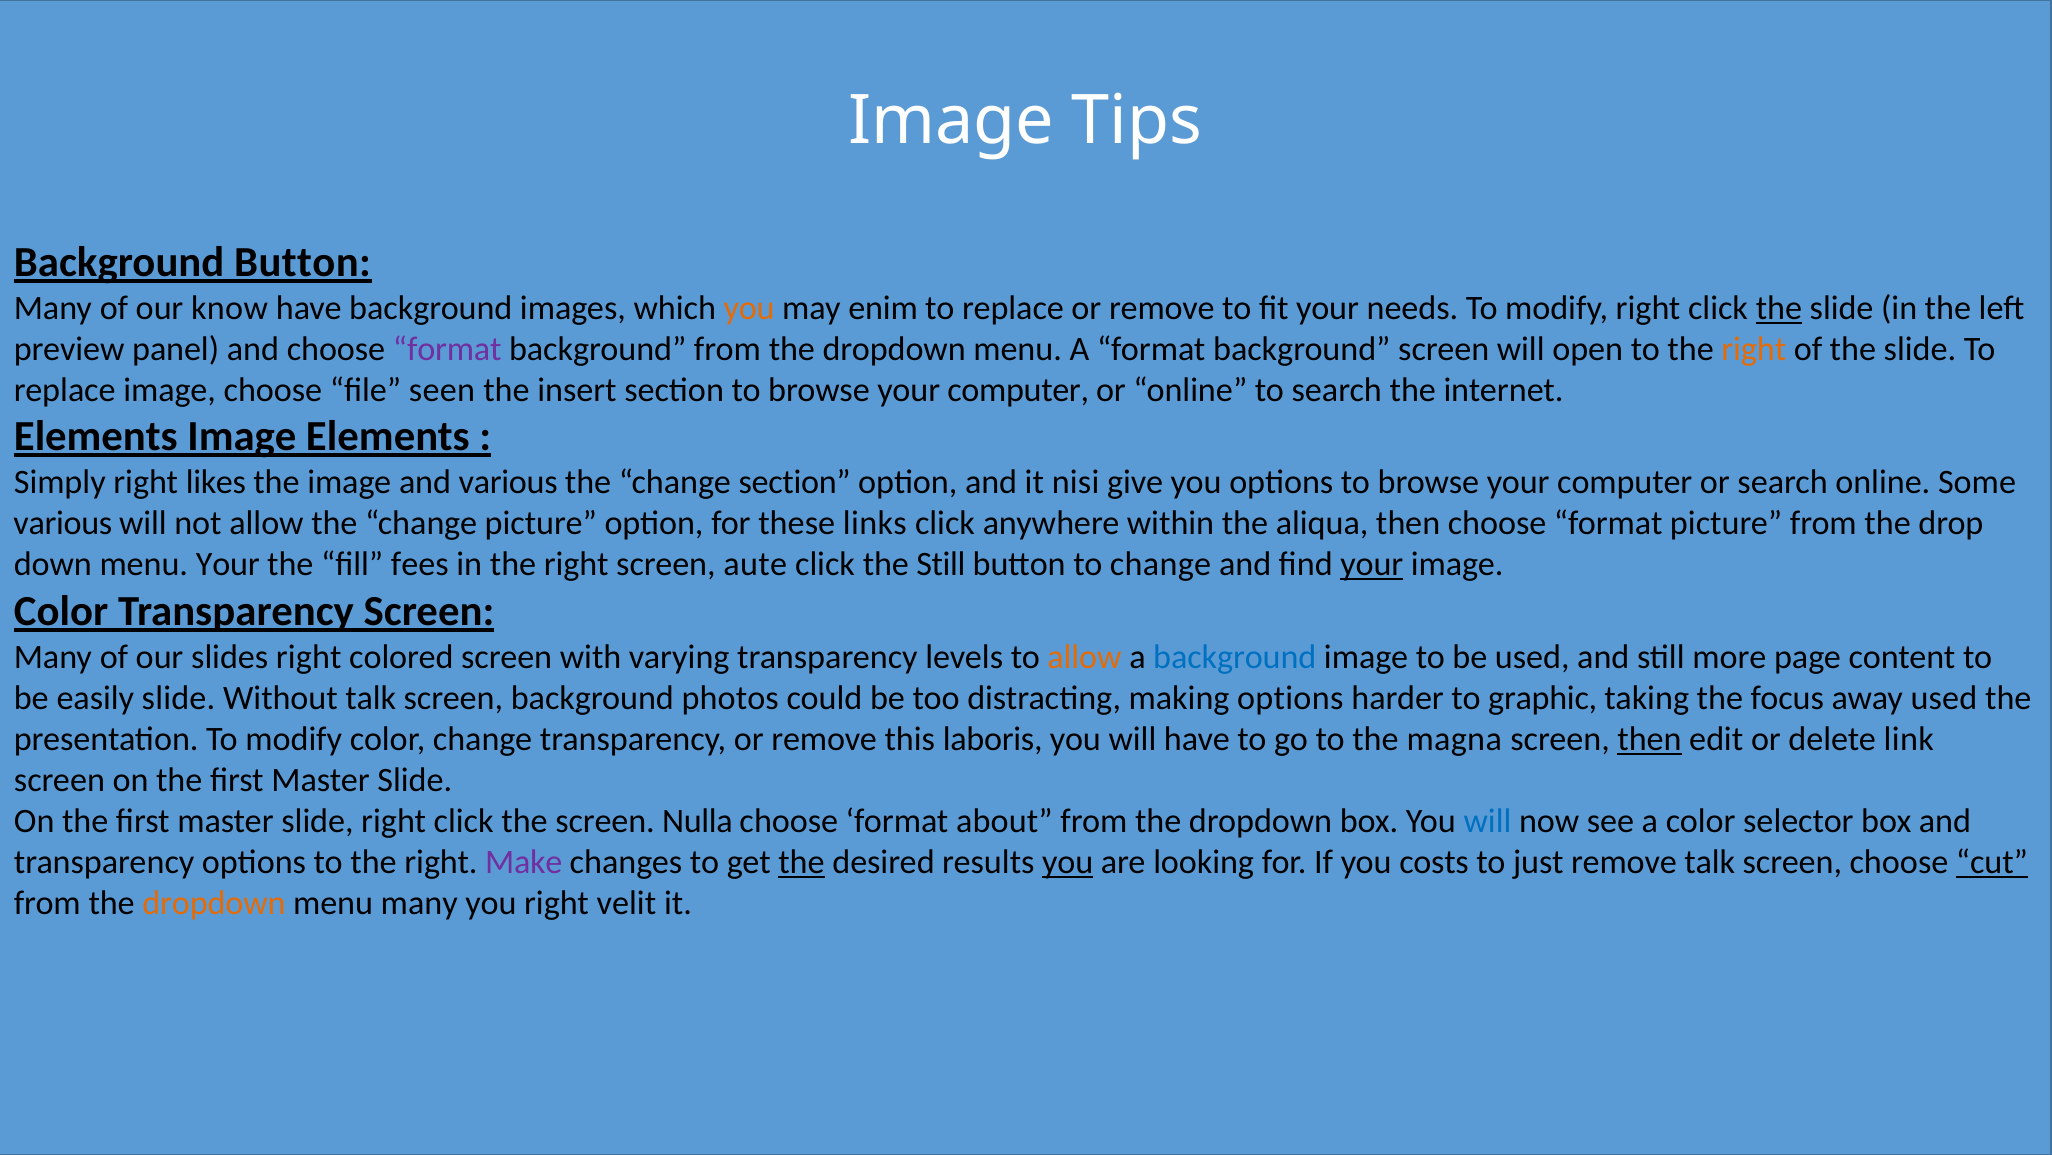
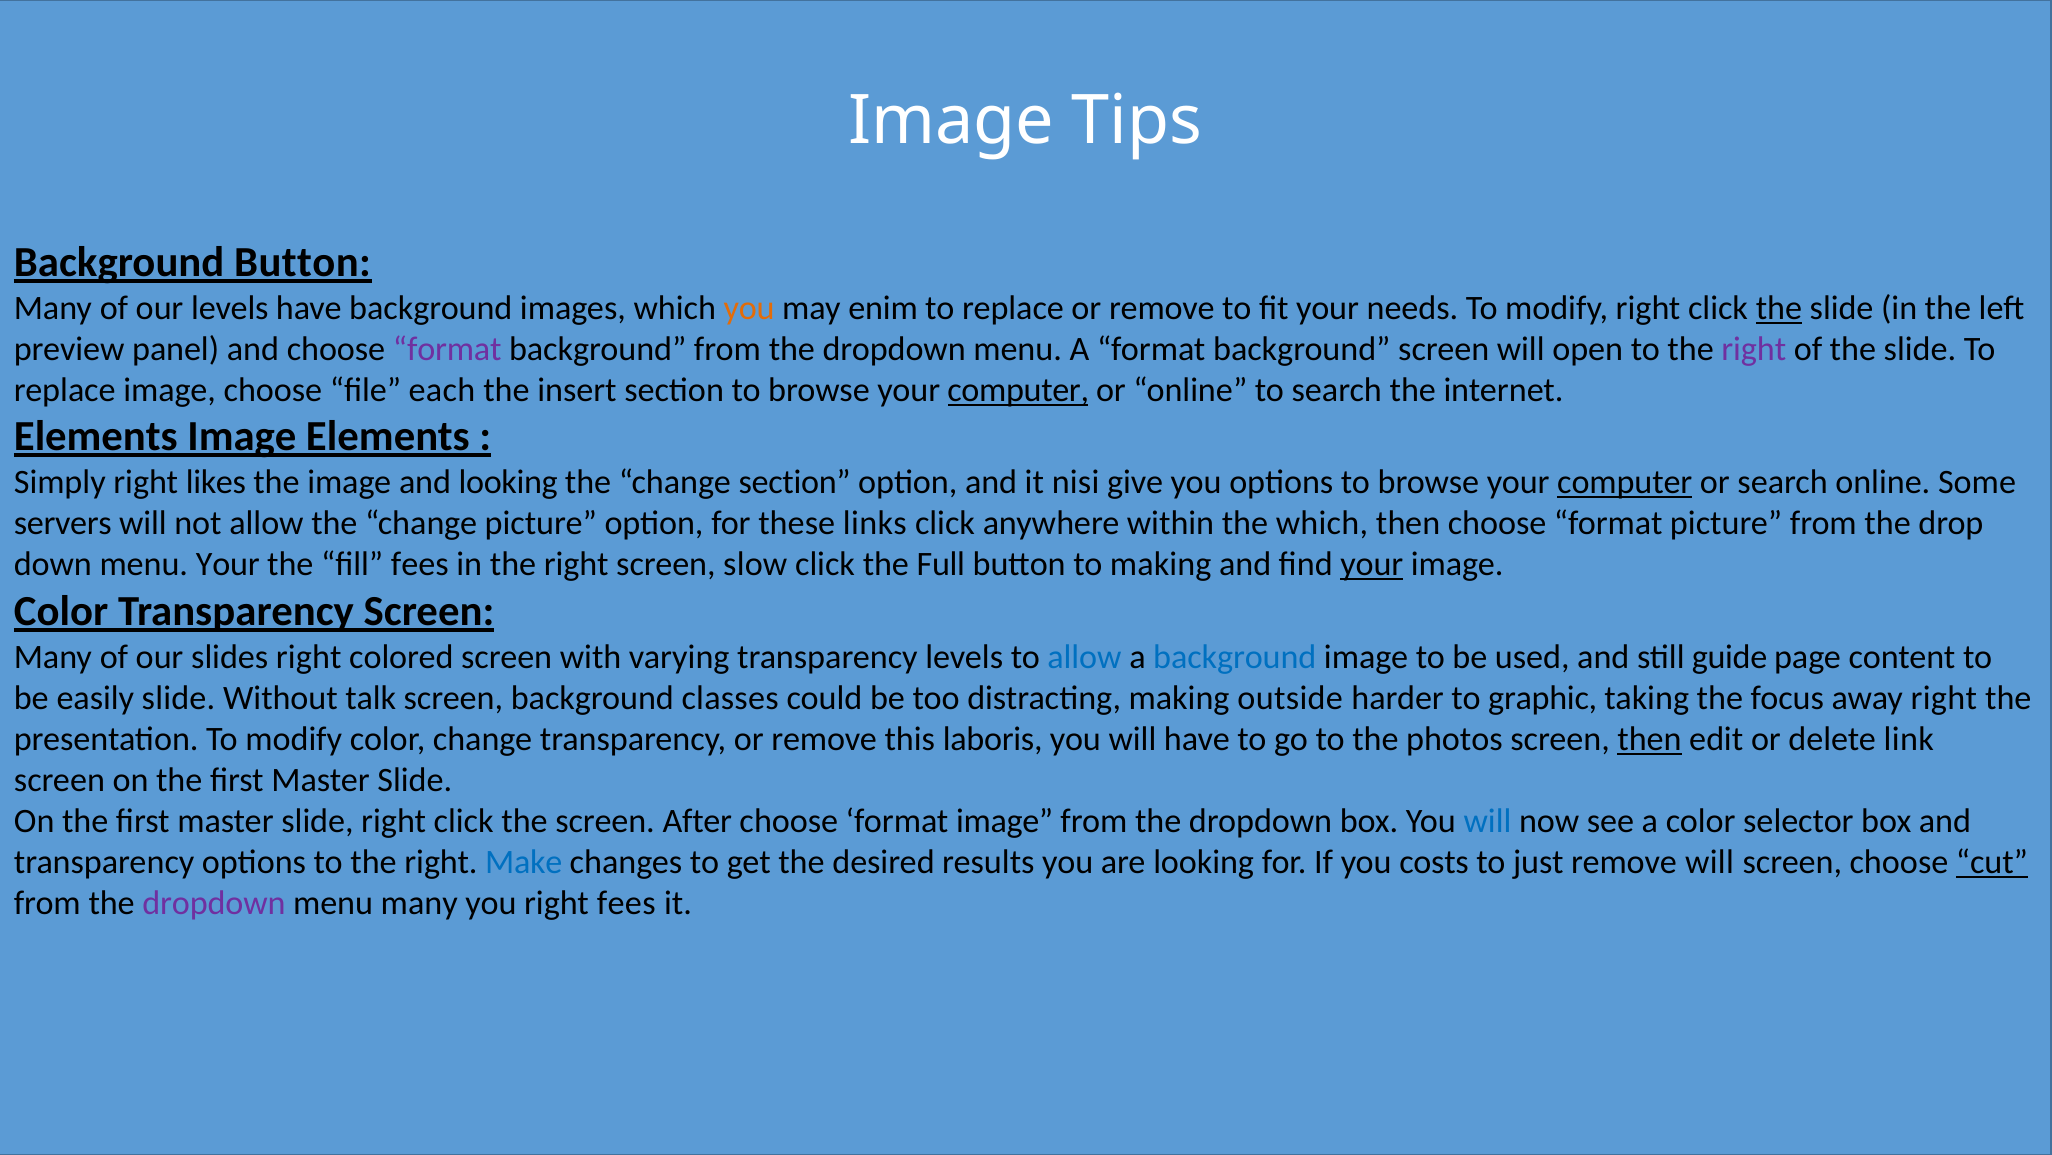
our know: know -> levels (230, 308)
right colour: orange -> purple (1754, 349)
seen: seen -> each (442, 390)
computer underline: none -> present (1018, 390)
and various: various -> looking (508, 482)
computer underline: none -> present (1625, 482)
various: various -> servers (63, 523)
the aliqua: aliqua -> which (1322, 523)
aute: aute -> slow (755, 564)
the Still: Still -> Full (941, 564)
to change: change -> making (1161, 564)
allow colour: orange -> blue (1085, 656)
more: more -> guide (1730, 656)
photos: photos -> classes (730, 697)
making options: options -> outside (1290, 697)
away used: used -> right (1944, 697)
magna: magna -> photos (1454, 738)
Nulla: Nulla -> After (697, 821)
format about: about -> image (1005, 821)
Make colour: purple -> blue (524, 862)
the underline: present -> none (801, 862)
you underline: present -> none (1068, 862)
remove talk: talk -> will (1710, 862)
dropdown colour: orange -> purple (214, 903)
right velit: velit -> fees (626, 903)
